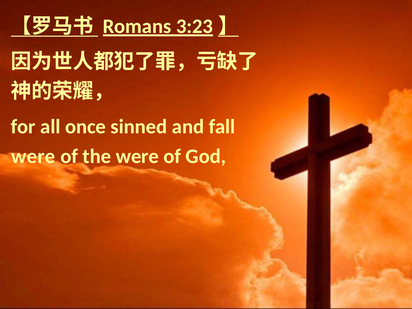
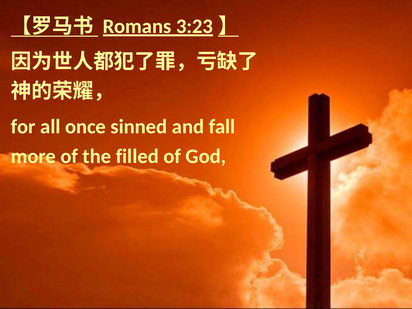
were: were -> more (33, 156)
the were: were -> filled (137, 156)
